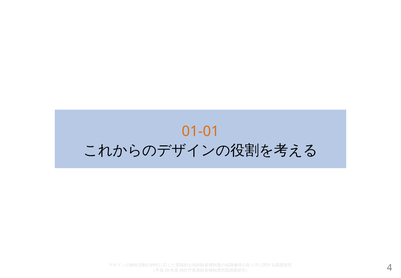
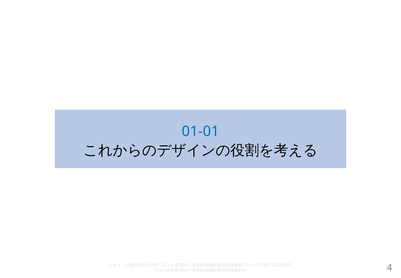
01-01 colour: orange -> blue (200, 131)
